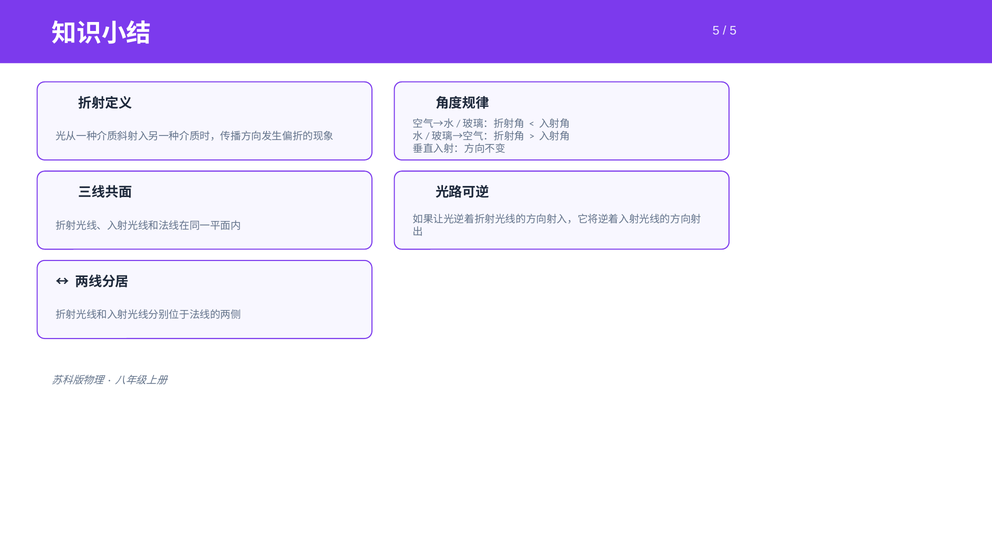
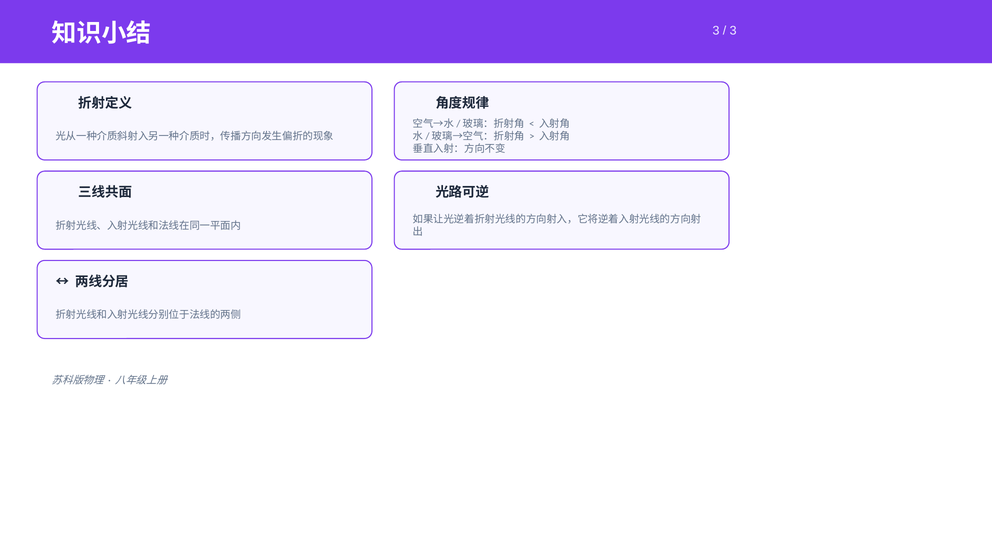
5: 5 -> 3 (716, 31)
5: 5 -> 3 (733, 31)
